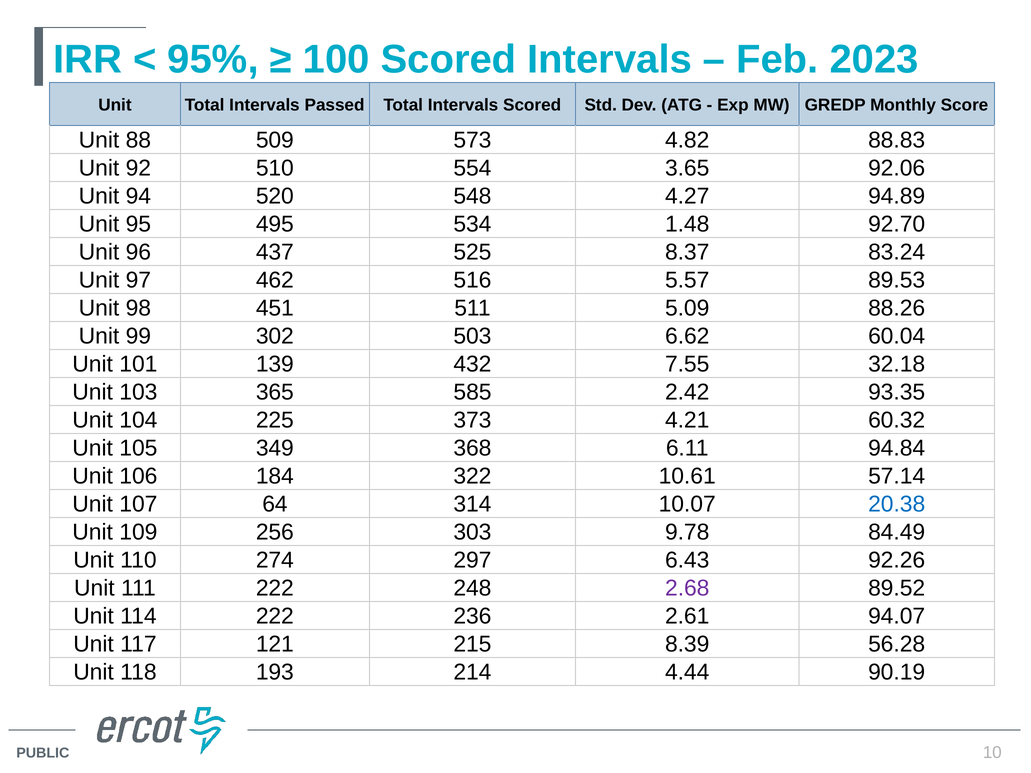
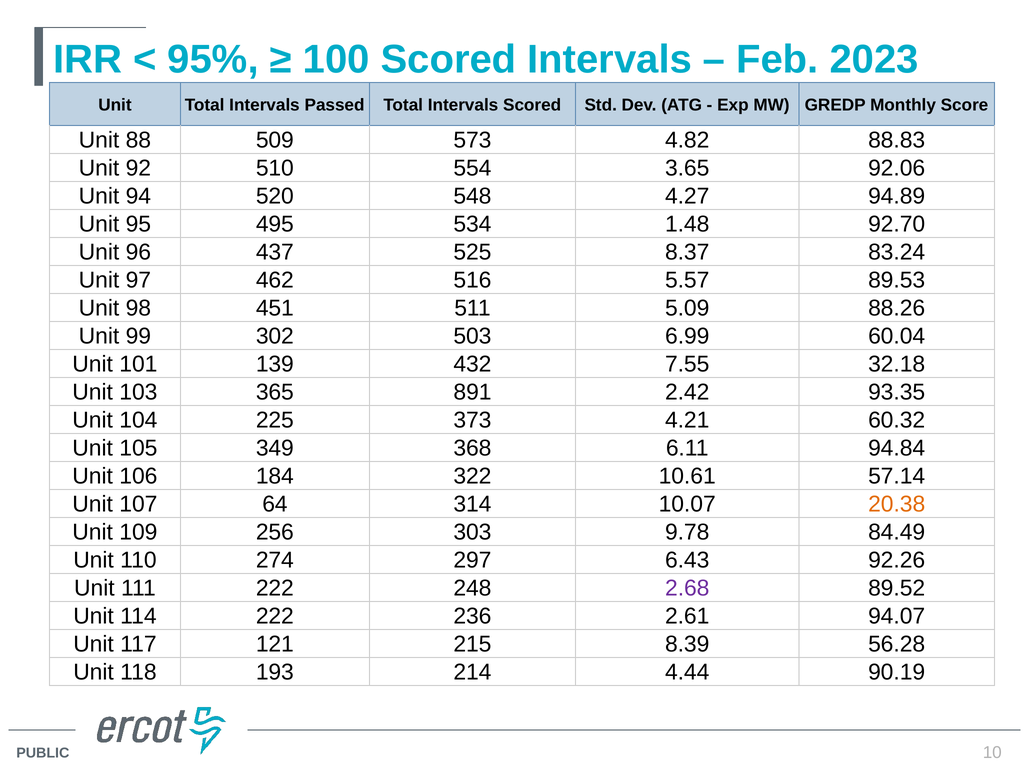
6.62: 6.62 -> 6.99 (687, 336)
585: 585 -> 891 (472, 392)
20.38 colour: blue -> orange (897, 504)
